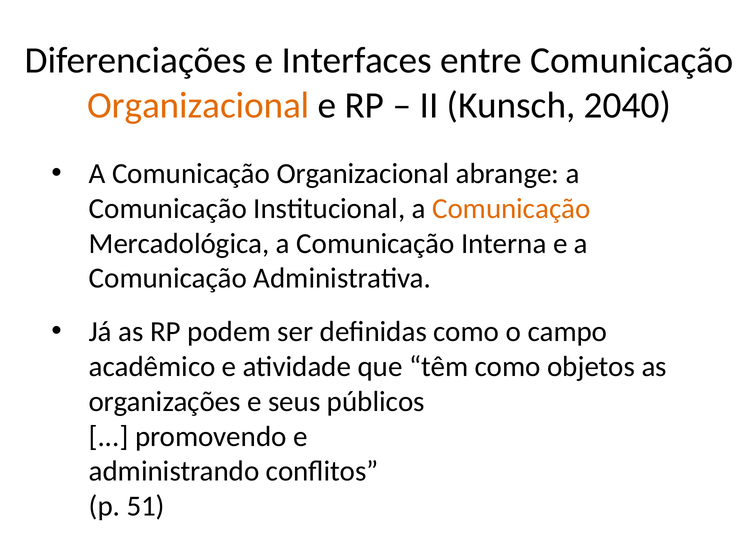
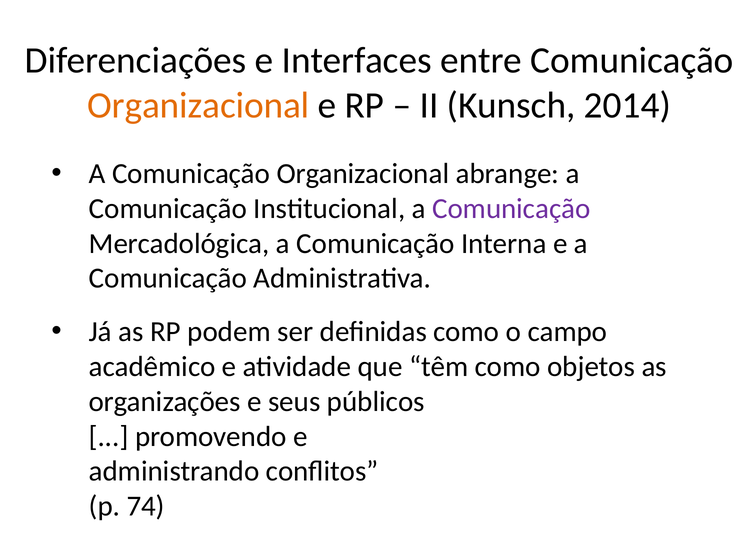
2040: 2040 -> 2014 (627, 105)
Comunicação colour: orange -> purple (511, 209)
51: 51 -> 74 (146, 506)
